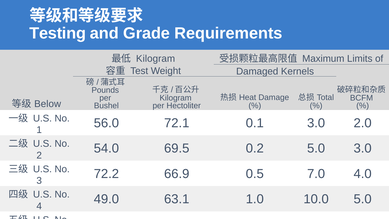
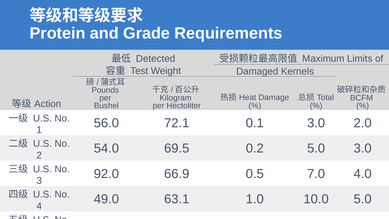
Testing: Testing -> Protein (58, 33)
Kilogram: Kilogram -> Detected (156, 59)
Below: Below -> Action (48, 104)
72.2: 72.2 -> 92.0 (106, 174)
